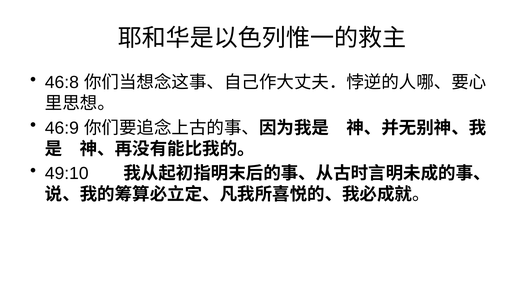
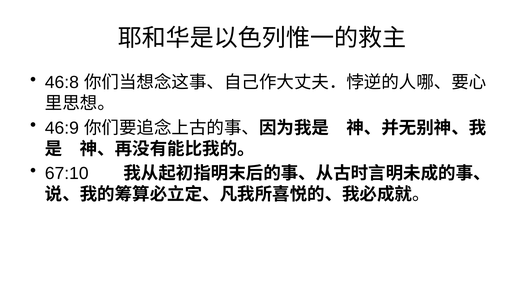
49:10: 49:10 -> 67:10 (67, 173)
